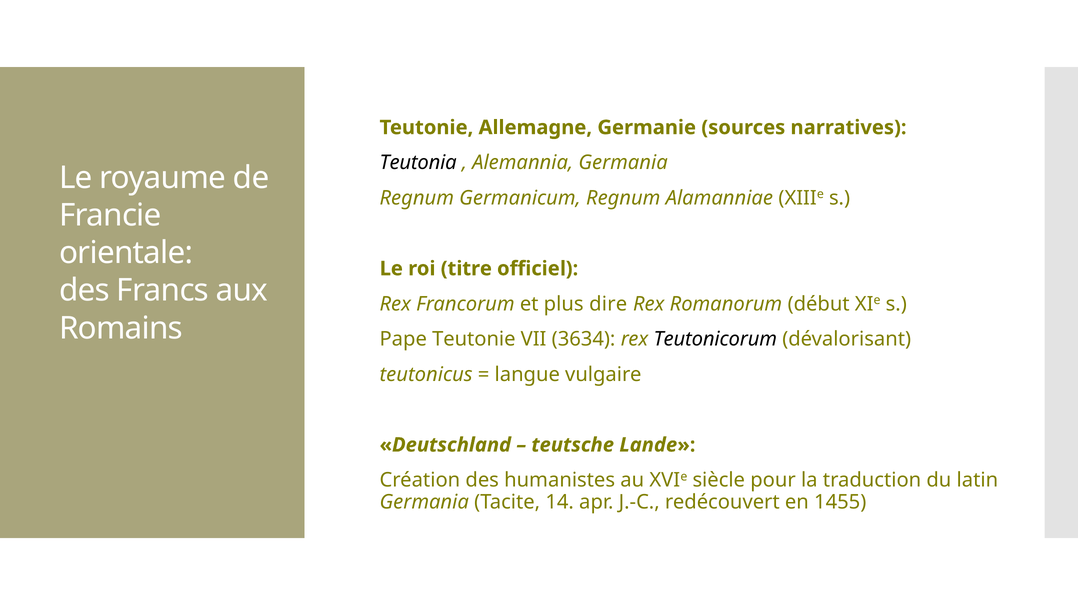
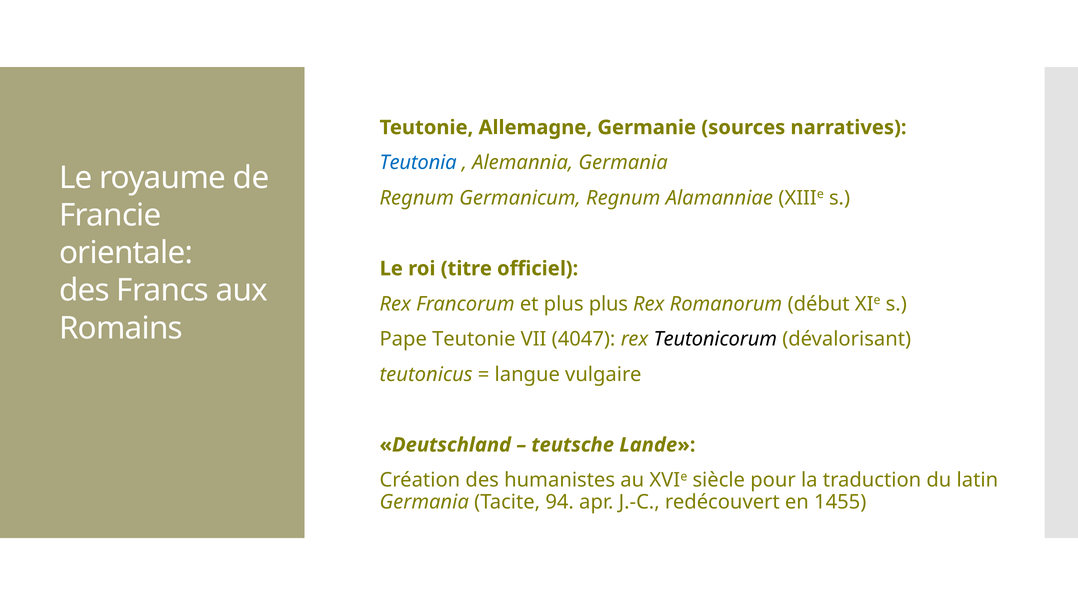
Teutonia colour: black -> blue (418, 163)
plus dire: dire -> plus (608, 304)
3634: 3634 -> 4047 (584, 339)
14: 14 -> 94 (560, 502)
